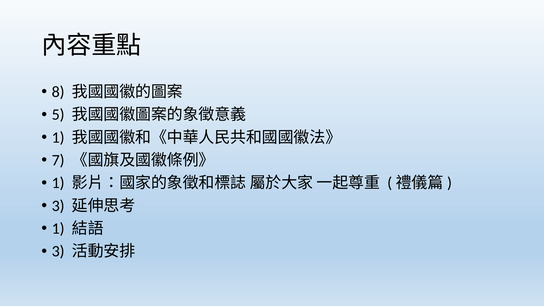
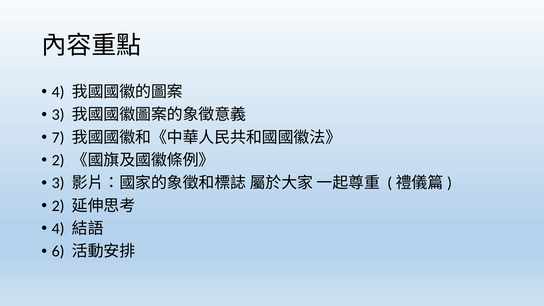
8: 8 -> 4 (58, 92)
5: 5 -> 3 (58, 115)
1: 1 -> 7 (58, 137)
7: 7 -> 2 (58, 160)
1: 1 -> 3 (58, 183)
3: 3 -> 2 (58, 206)
1: 1 -> 4 (58, 229)
3: 3 -> 6 (58, 251)
